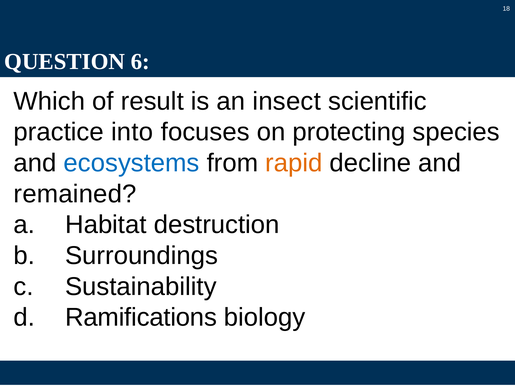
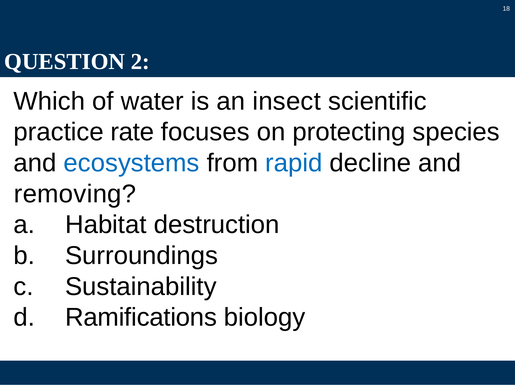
6: 6 -> 2 (140, 62)
result: result -> water (152, 101)
into: into -> rate (132, 132)
rapid colour: orange -> blue (294, 163)
remained: remained -> removing (75, 194)
